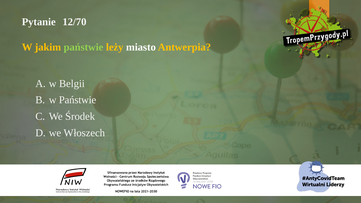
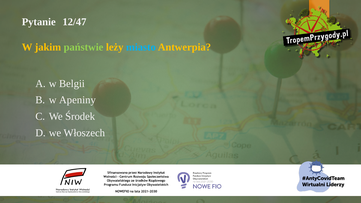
12/70: 12/70 -> 12/47 (74, 22)
miasto colour: white -> light blue (141, 47)
w Państwie: Państwie -> Apeniny (77, 100)
